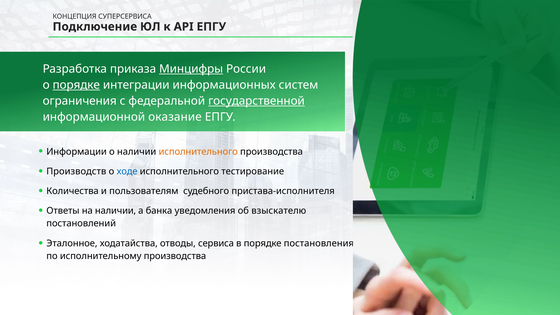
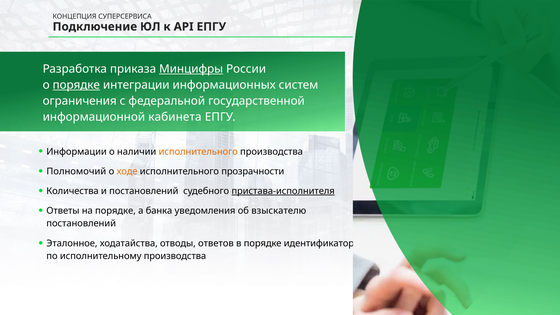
государственной underline: present -> none (256, 101)
оказание: оказание -> кабинета (175, 117)
Производств: Производств -> Полномочий (76, 171)
ходе colour: blue -> orange (127, 171)
тестирование: тестирование -> прозрачности (253, 171)
и пользователям: пользователям -> постановлений (144, 191)
пристава-исполнителя underline: none -> present (283, 191)
на наличии: наличии -> порядке (115, 211)
сервиса: сервиса -> ответов (216, 243)
постановления: постановления -> идентификатор (319, 243)
